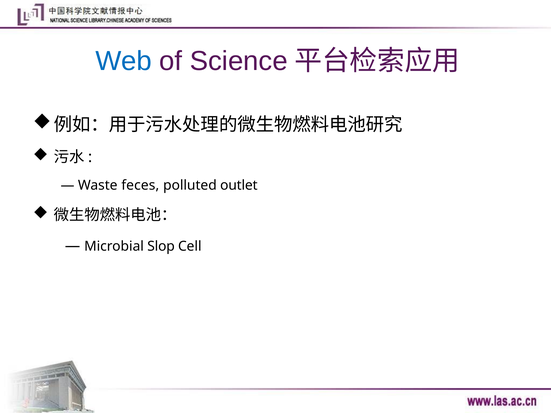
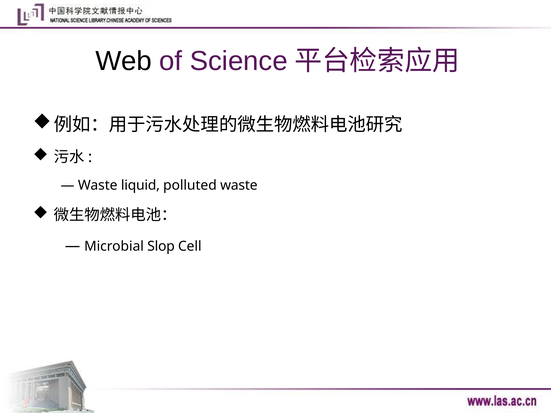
Web colour: blue -> black (124, 61)
feces: feces -> liquid (140, 186)
polluted outlet: outlet -> waste (239, 186)
